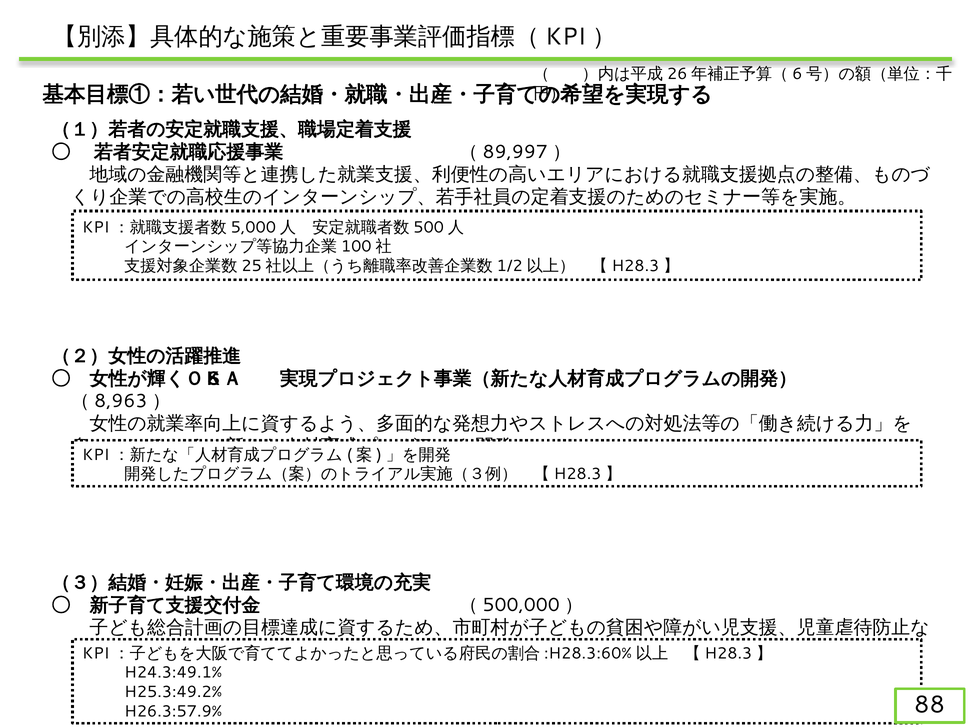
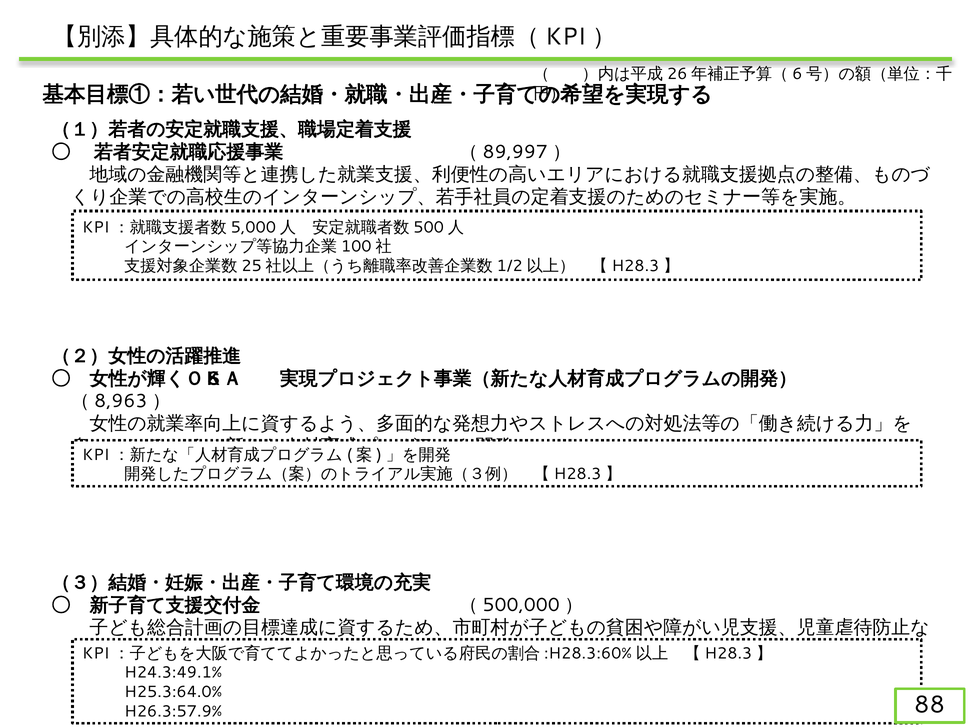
H25.3:49.2%: H25.3:49.2% -> H25.3:64.0% (173, 692)
